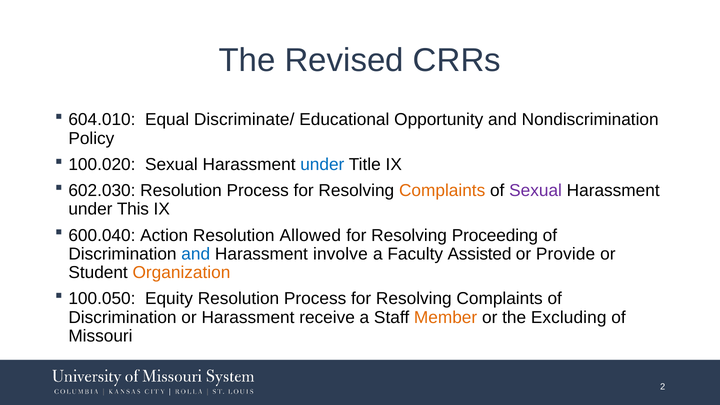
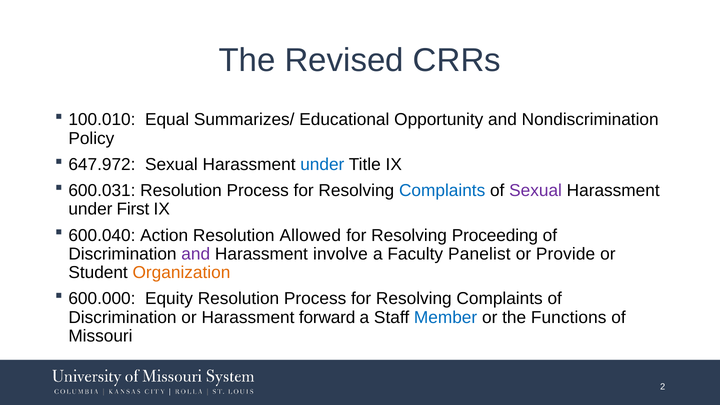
604.010: 604.010 -> 100.010 (102, 120)
Discriminate/: Discriminate/ -> Summarizes/ (244, 120)
100.020: 100.020 -> 647.972 (102, 164)
602.030: 602.030 -> 600.031 (102, 191)
Complaints colour: orange -> blue (442, 191)
This: This -> First (133, 209)
and colour: blue -> purple (196, 254)
Assisted: Assisted -> Panelist (479, 254)
100.050: 100.050 -> 600.000 (102, 299)
receive: receive -> forward (327, 317)
Member colour: orange -> blue (446, 317)
Excluding: Excluding -> Functions (569, 317)
